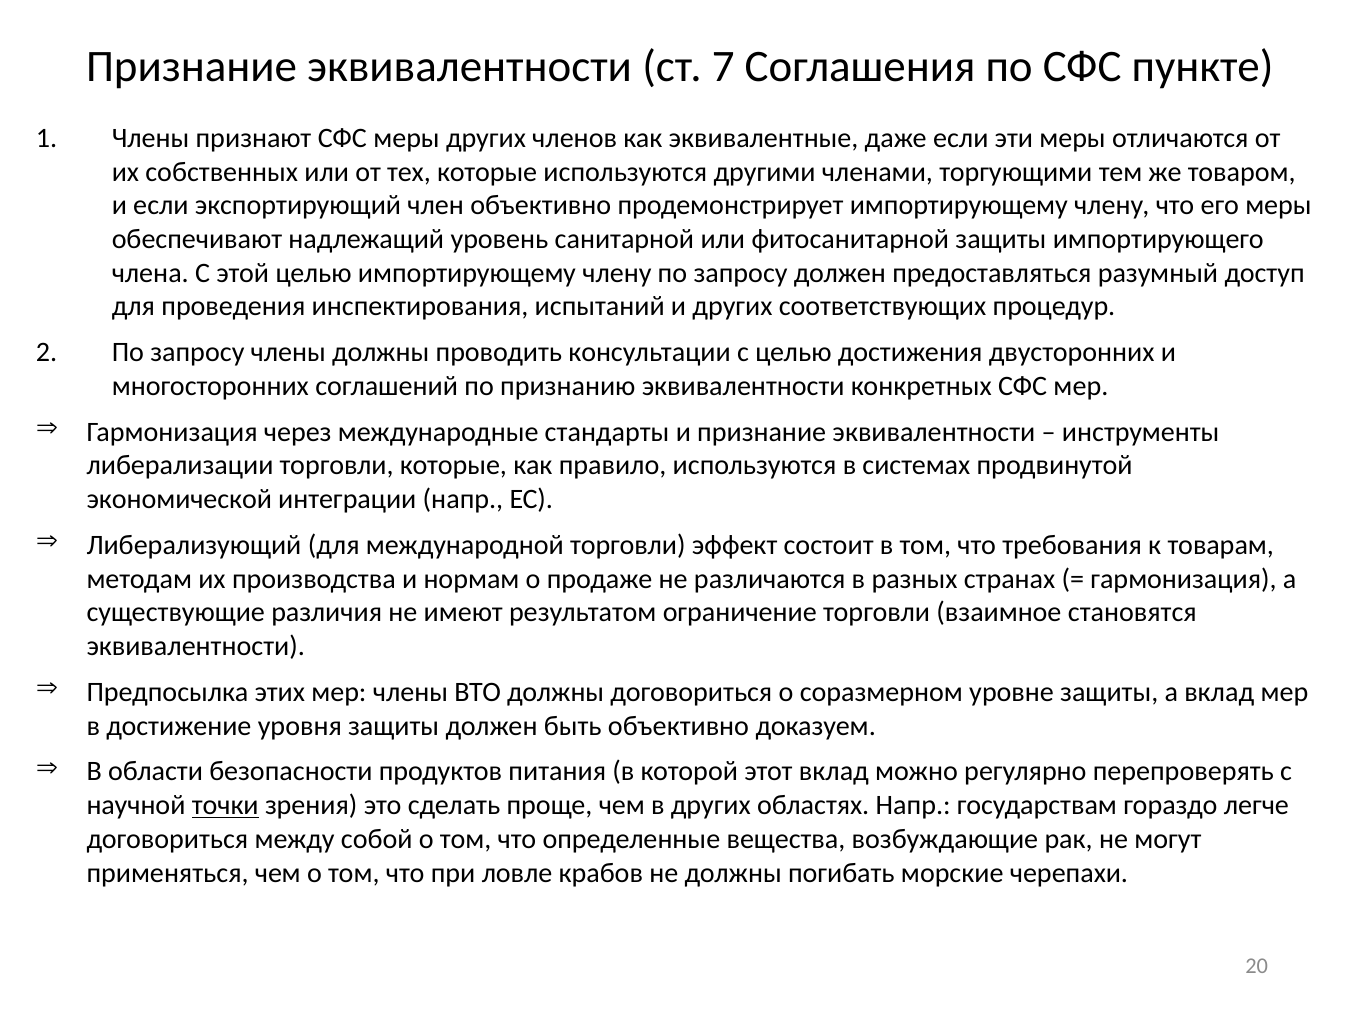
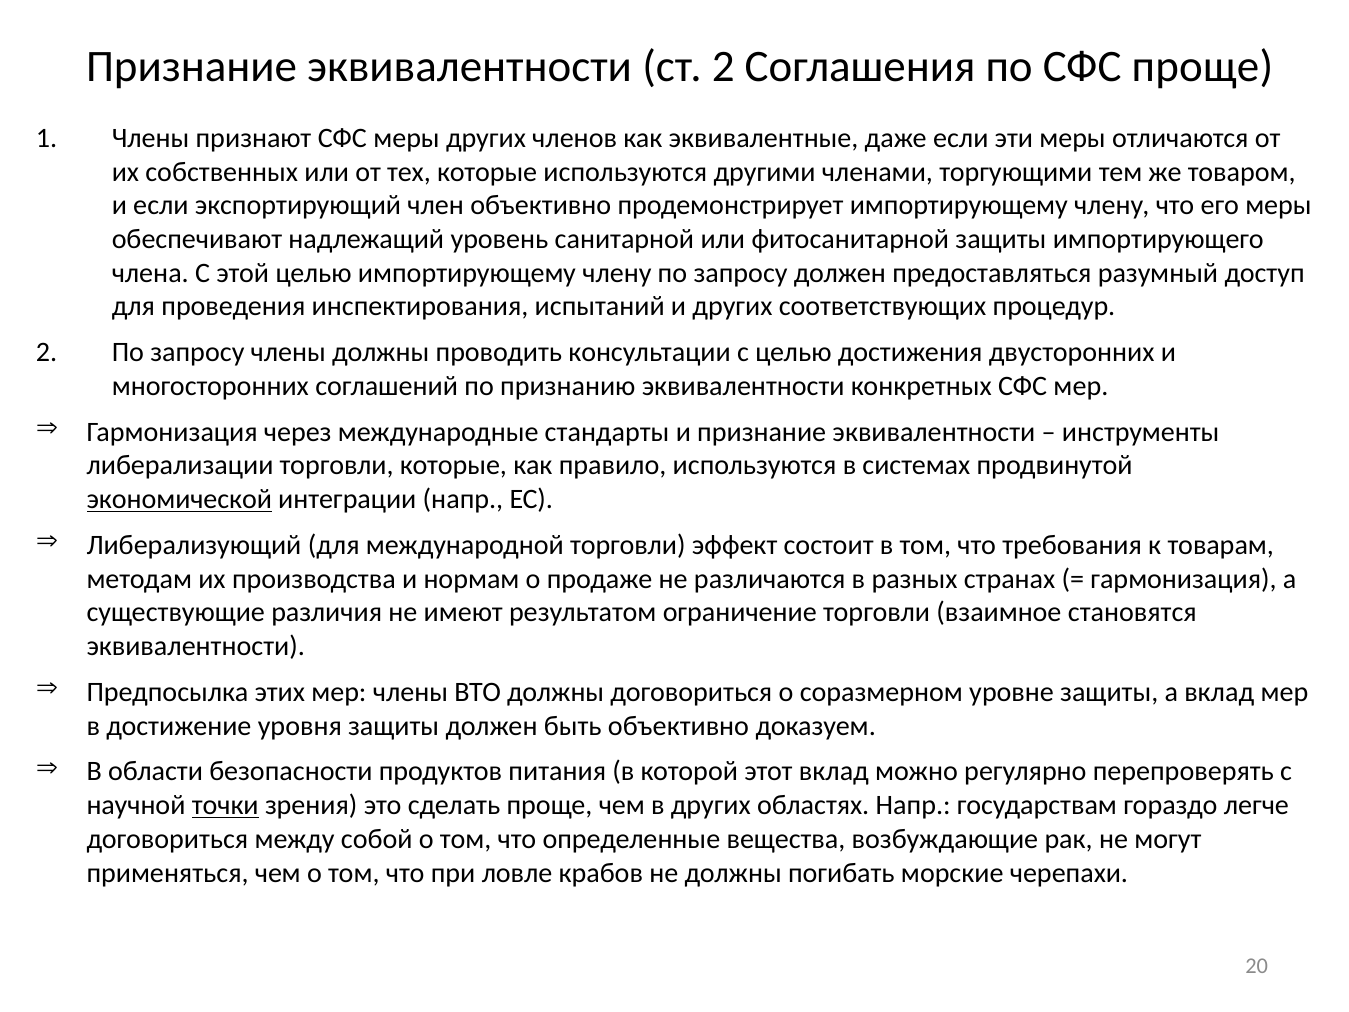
ст 7: 7 -> 2 (723, 67)
СФС пункте: пункте -> проще (1202, 67)
экономической underline: none -> present (179, 499)
